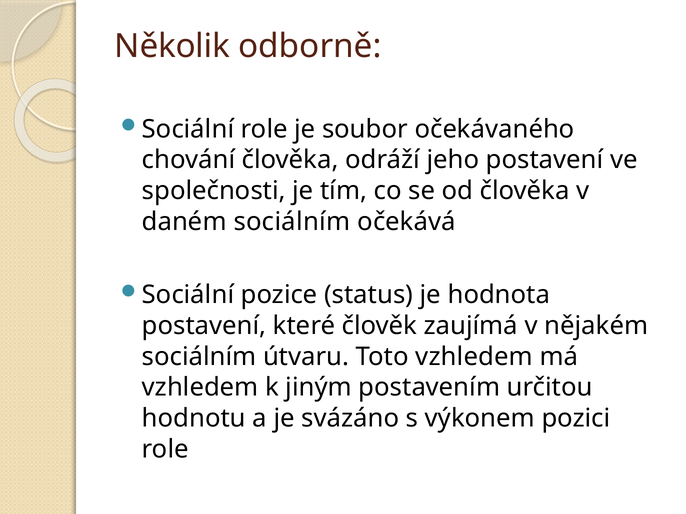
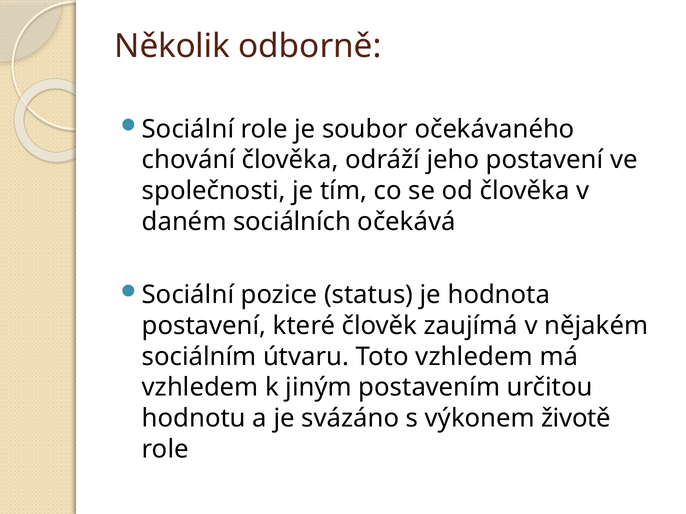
daném sociálním: sociálním -> sociálních (292, 222)
pozici: pozici -> životě (576, 419)
